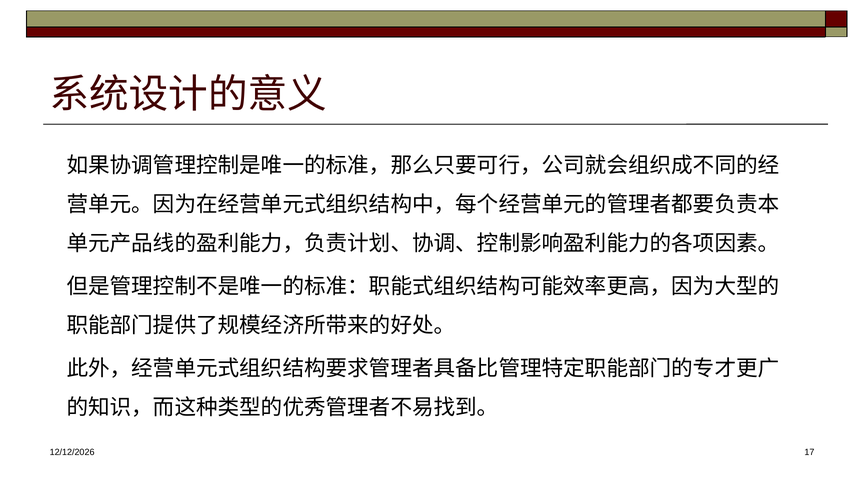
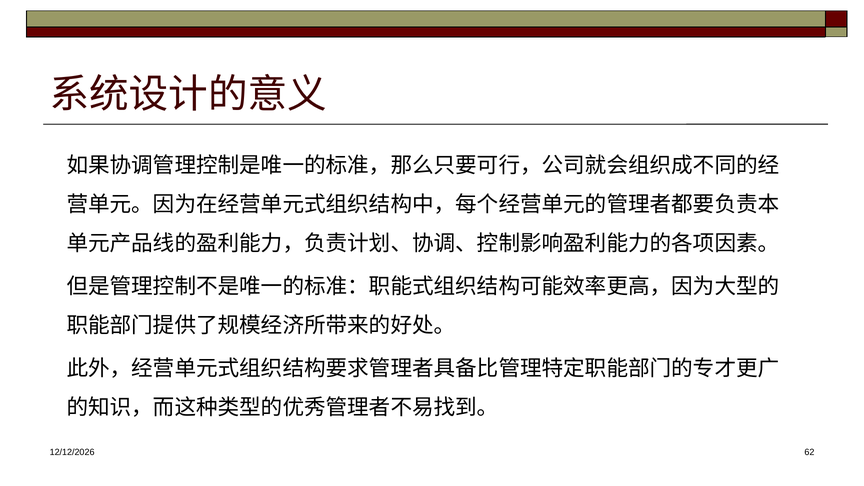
17: 17 -> 62 (809, 452)
